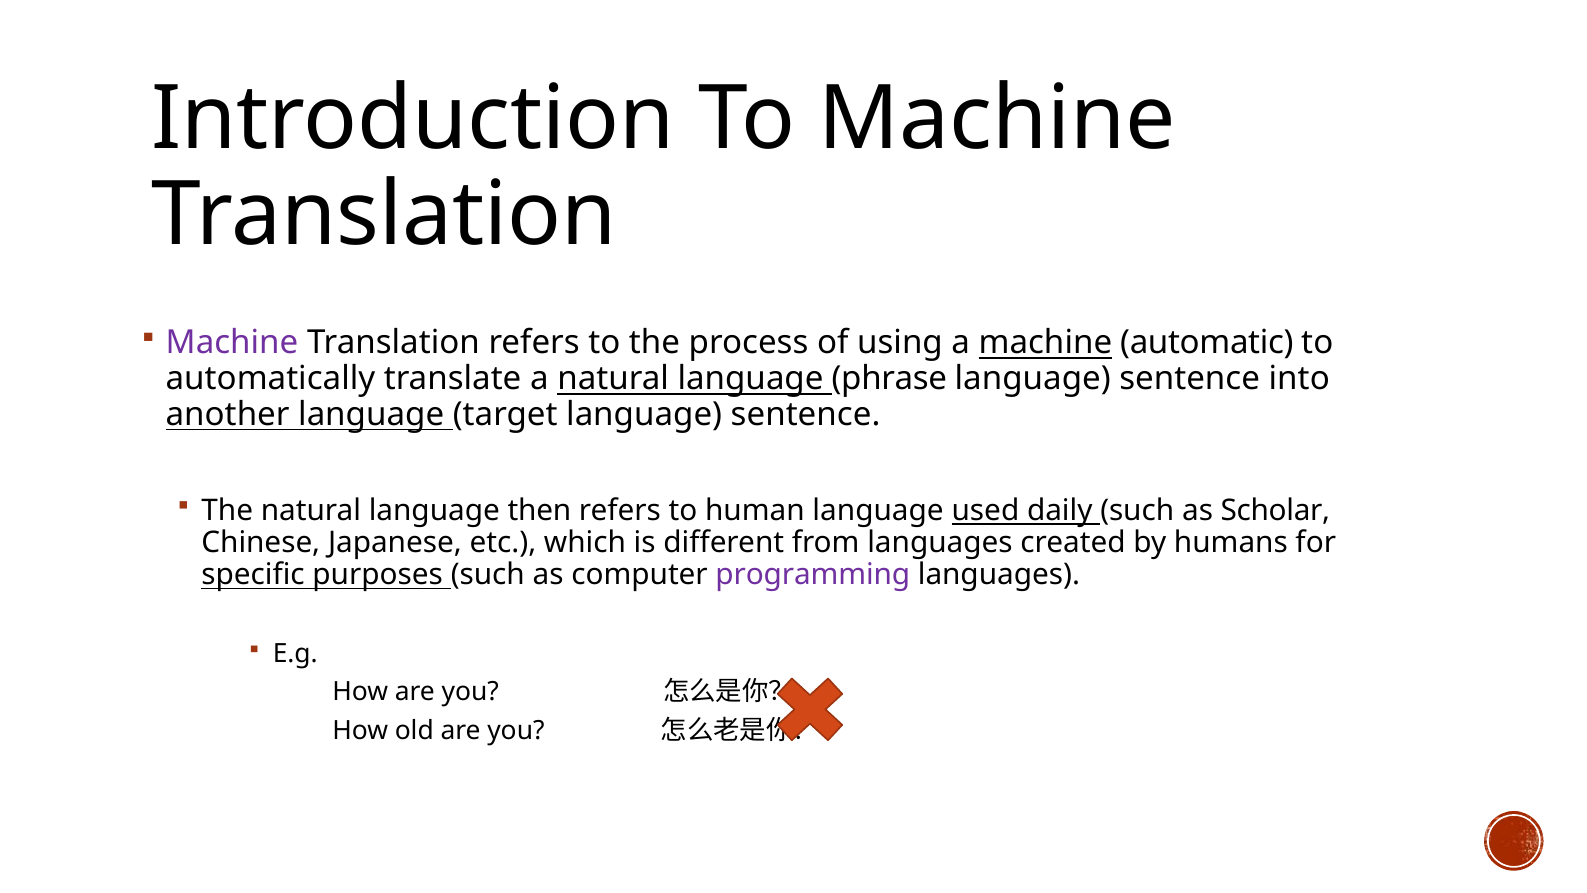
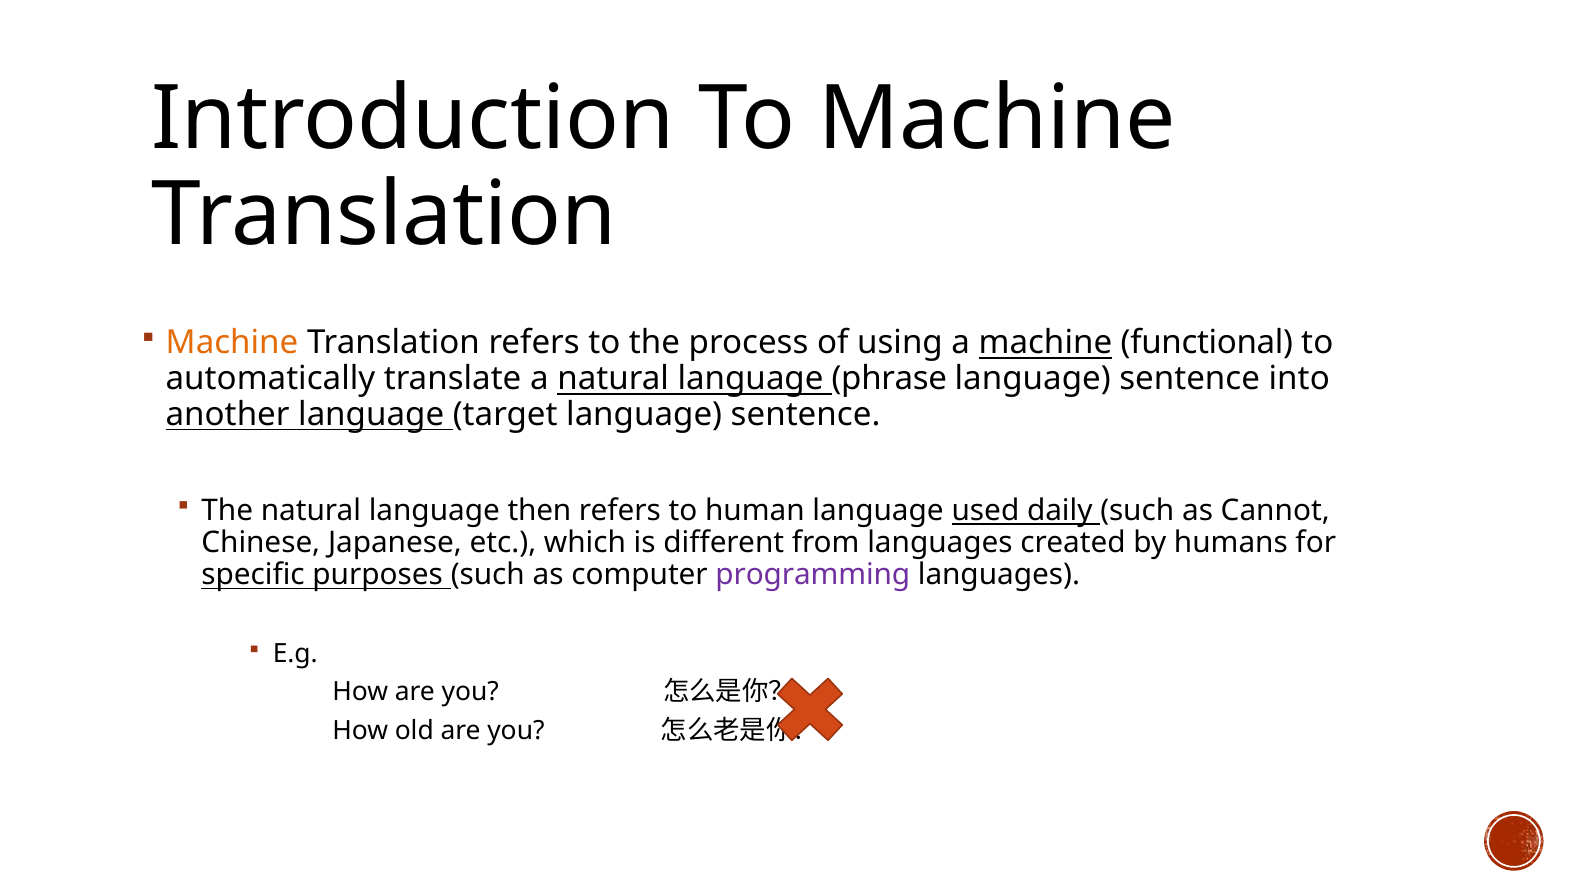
Machine colour: purple -> orange (232, 343)
automatic: automatic -> functional (1207, 343)
Scholar: Scholar -> Cannot (1275, 510)
